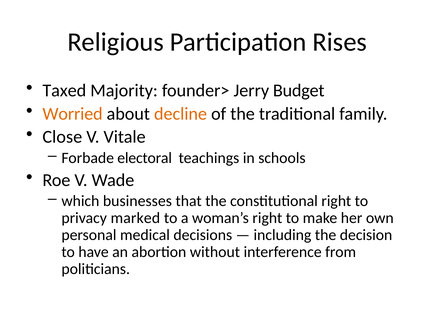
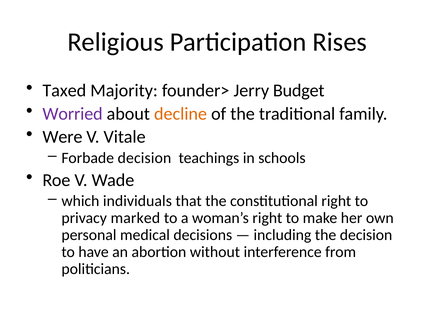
Worried colour: orange -> purple (73, 113)
Close: Close -> Were (62, 137)
Forbade electoral: electoral -> decision (144, 158)
businesses: businesses -> individuals (137, 201)
